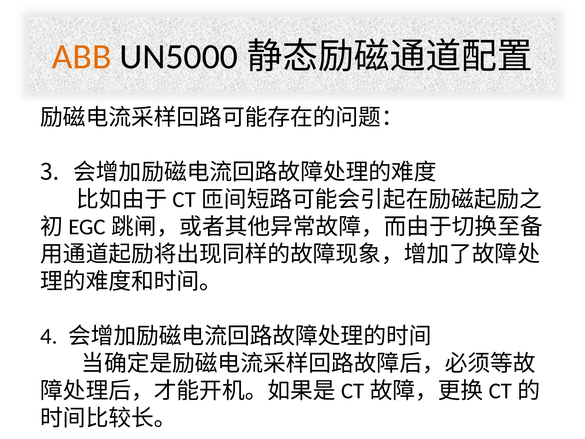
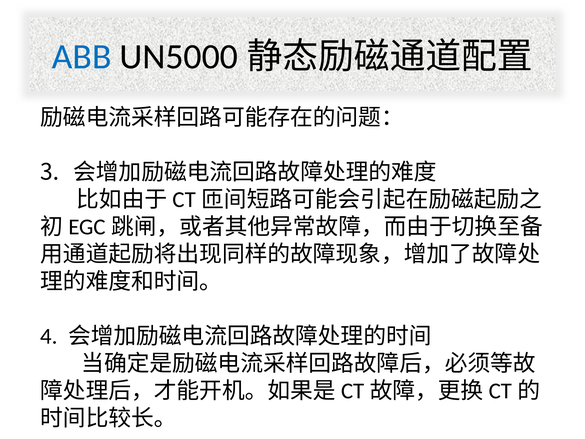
ABB colour: orange -> blue (82, 57)
